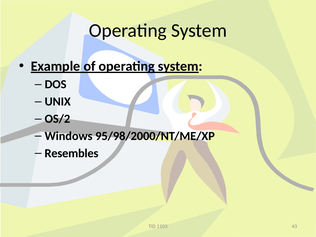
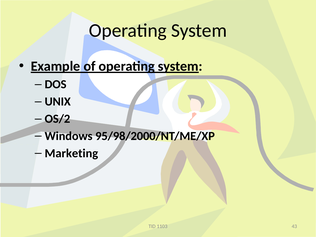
Resembles: Resembles -> Marketing (71, 153)
